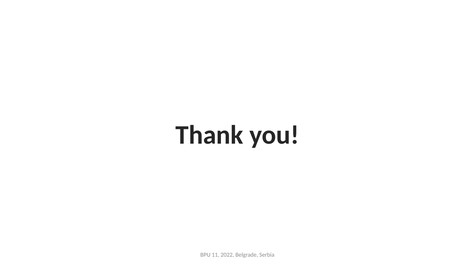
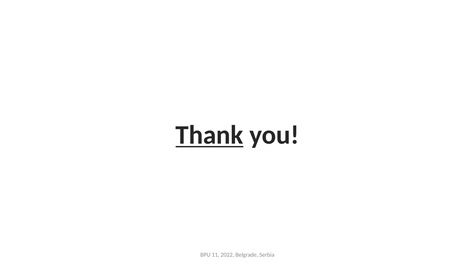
Thank underline: none -> present (210, 135)
